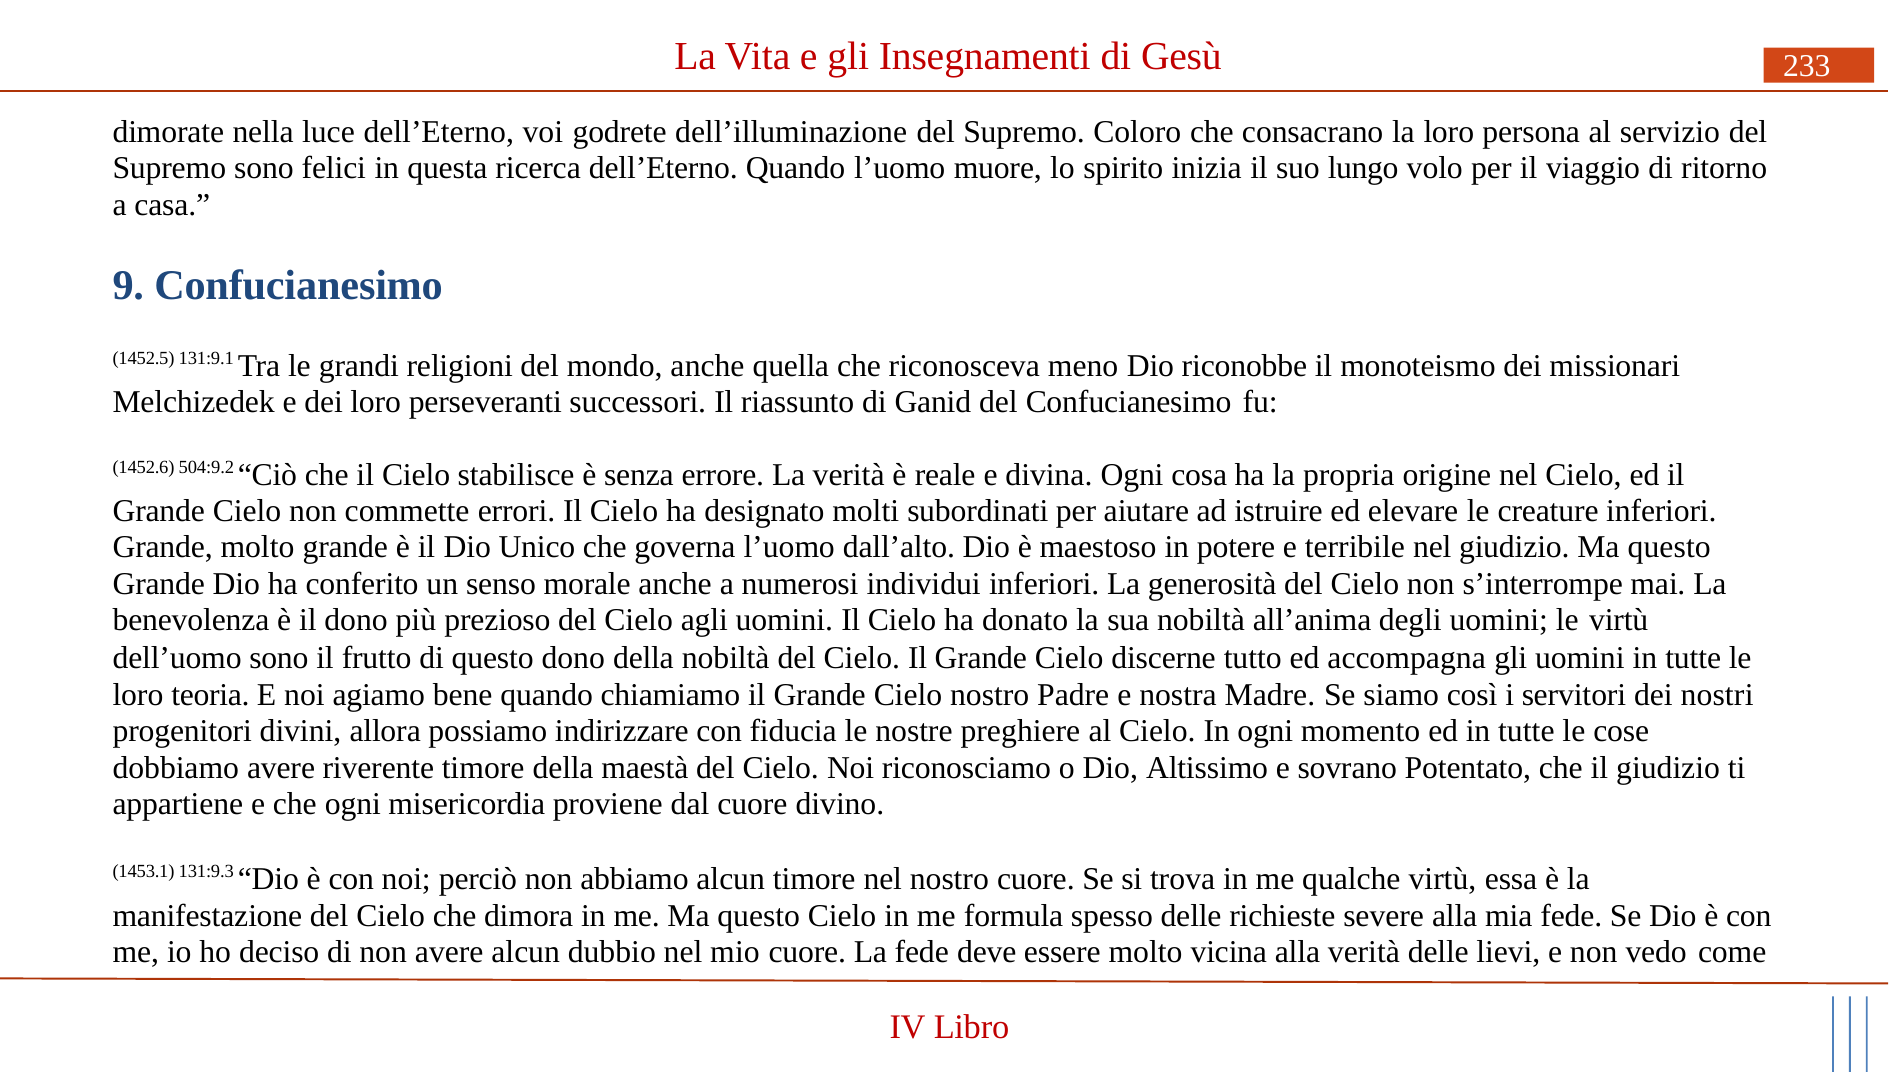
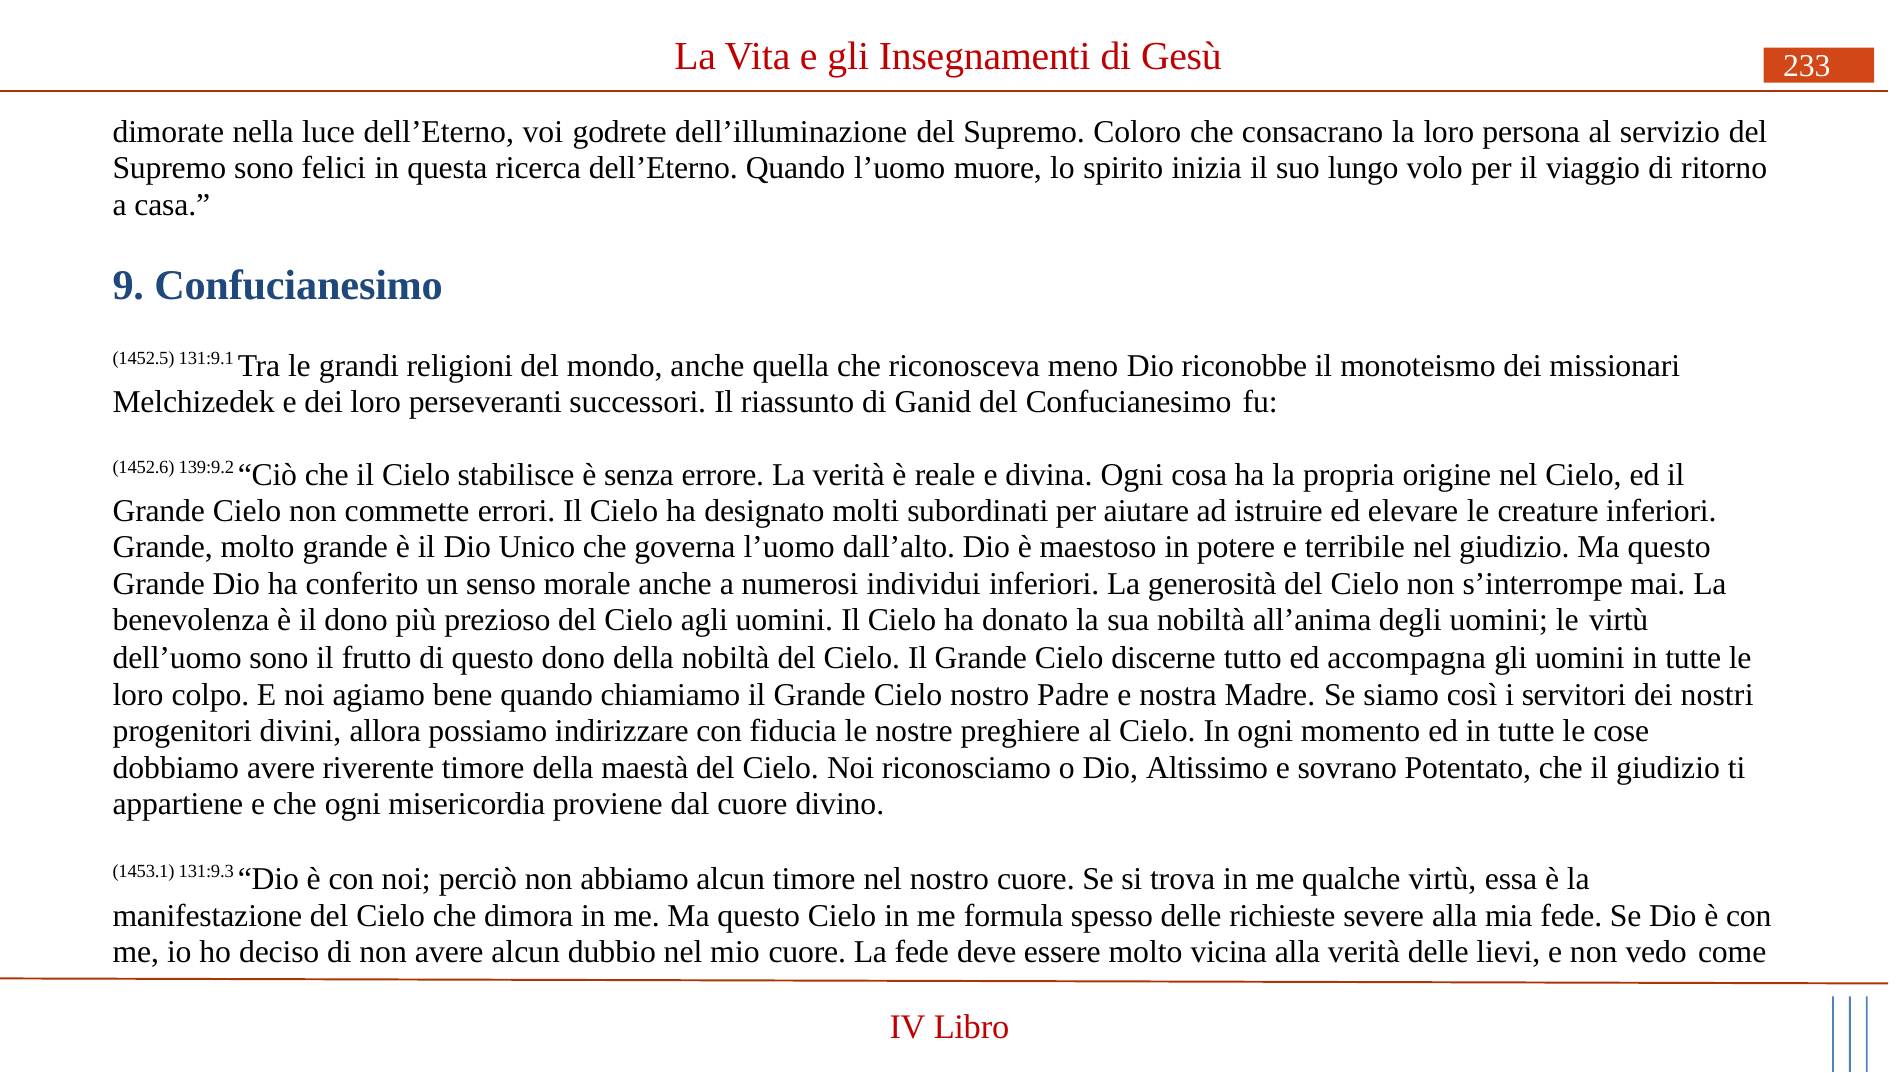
504:9.2: 504:9.2 -> 139:9.2 (206, 467)
teoria: teoria -> colpo (210, 694)
